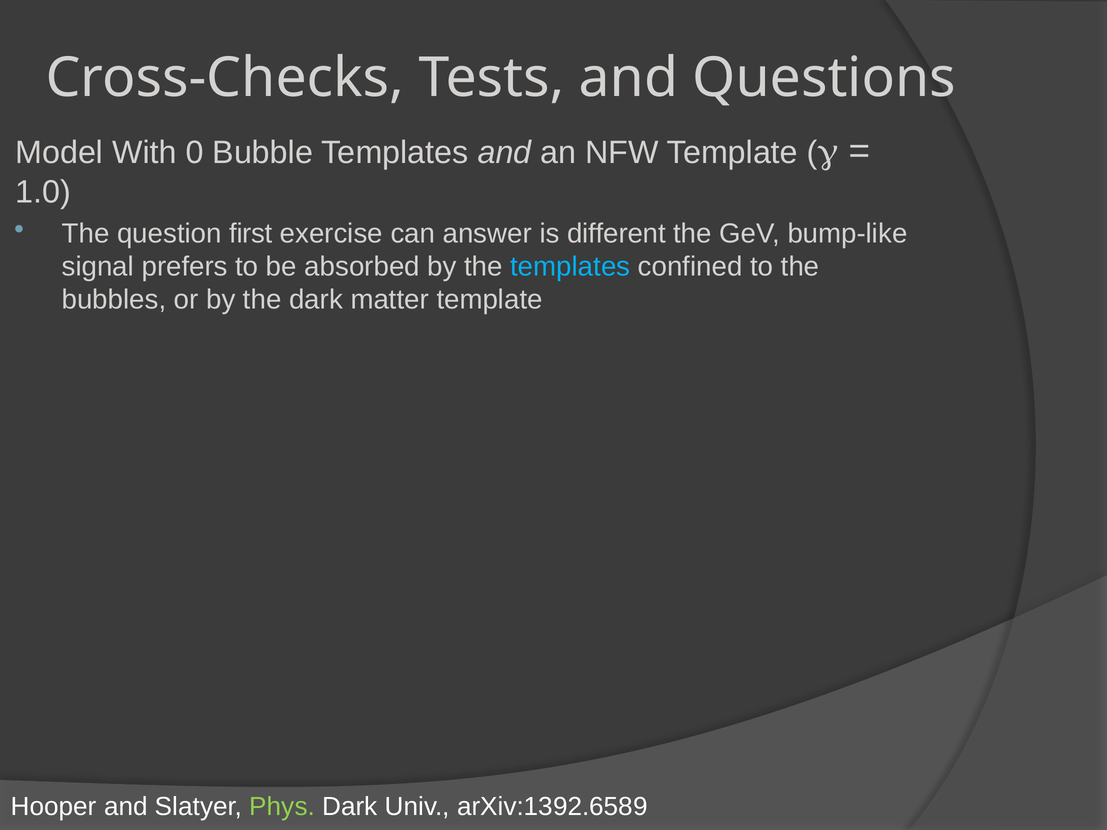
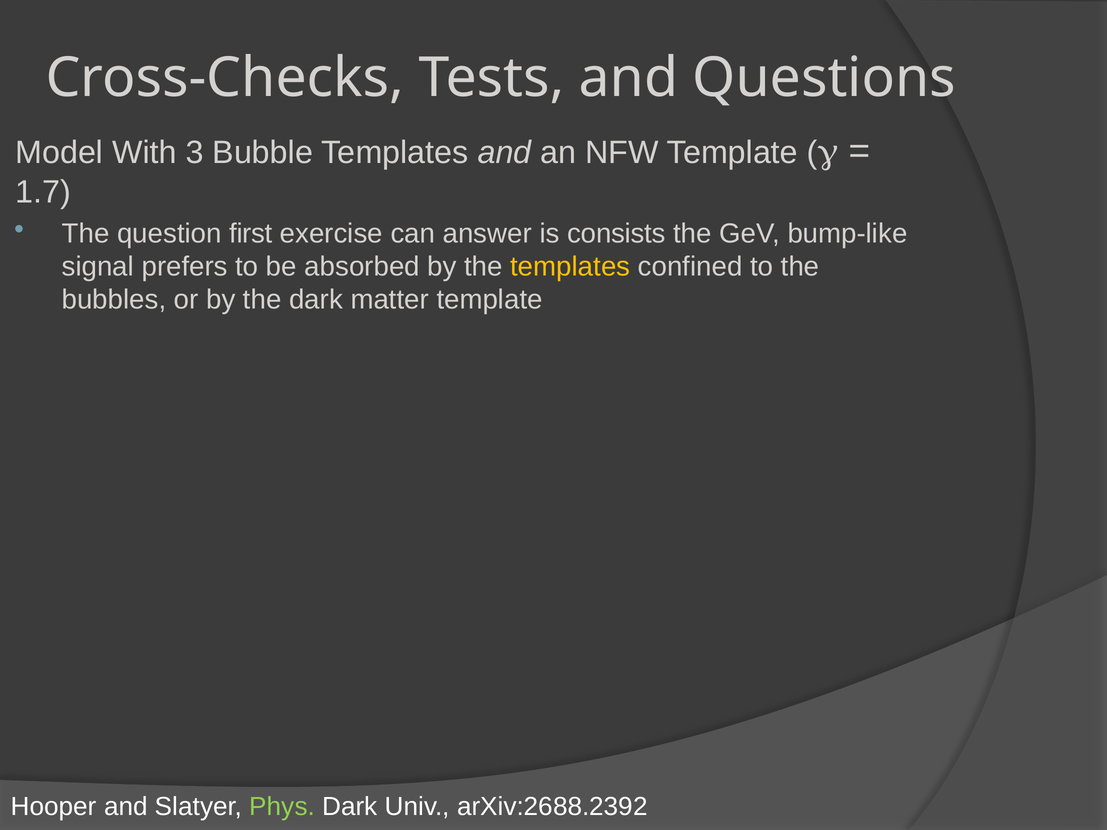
0: 0 -> 3 (194, 153)
1.0: 1.0 -> 1.7 (43, 192)
different: different -> consists (616, 233)
templates colour: light blue -> yellow (570, 267)
arXiv:1392.6589: arXiv:1392.6589 -> arXiv:2688.2392 (552, 807)
